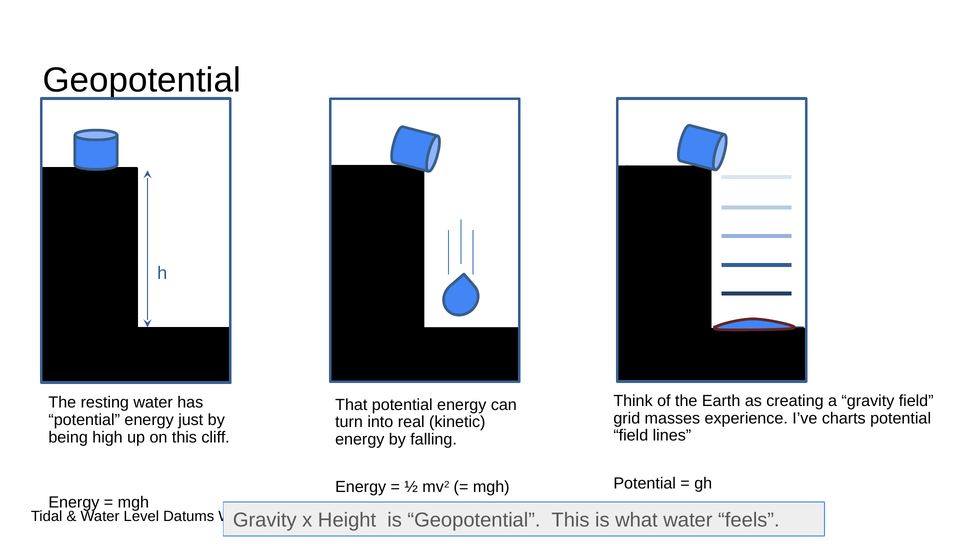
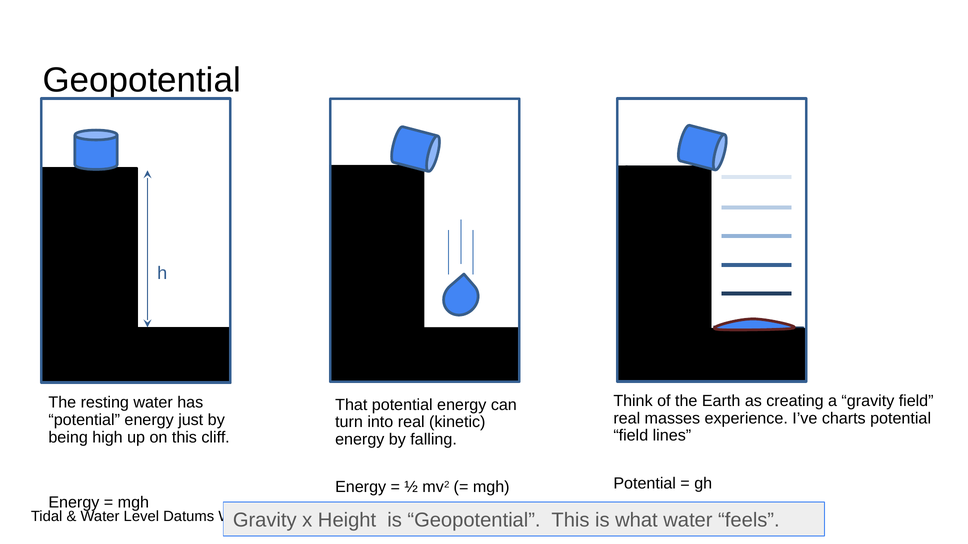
grid: grid -> real (627, 419)
